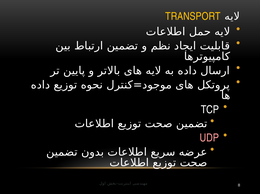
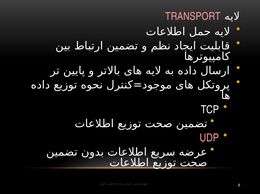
TRANSPORT colour: yellow -> pink (193, 16)
